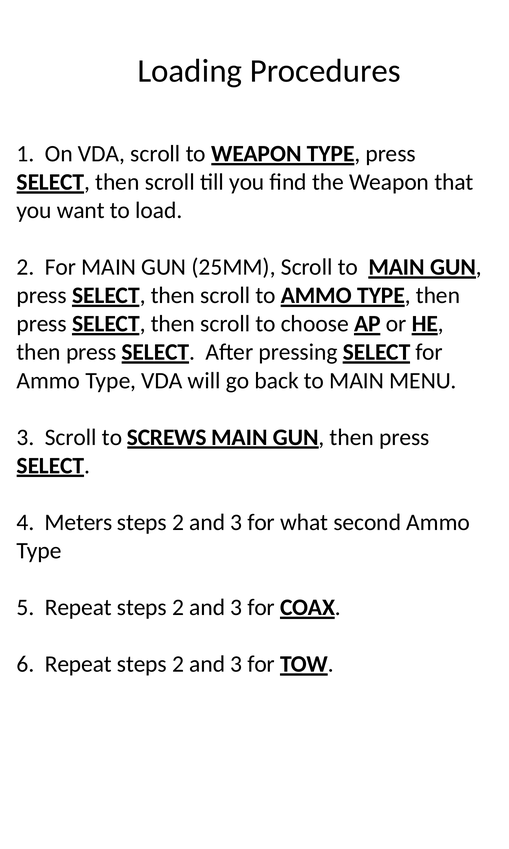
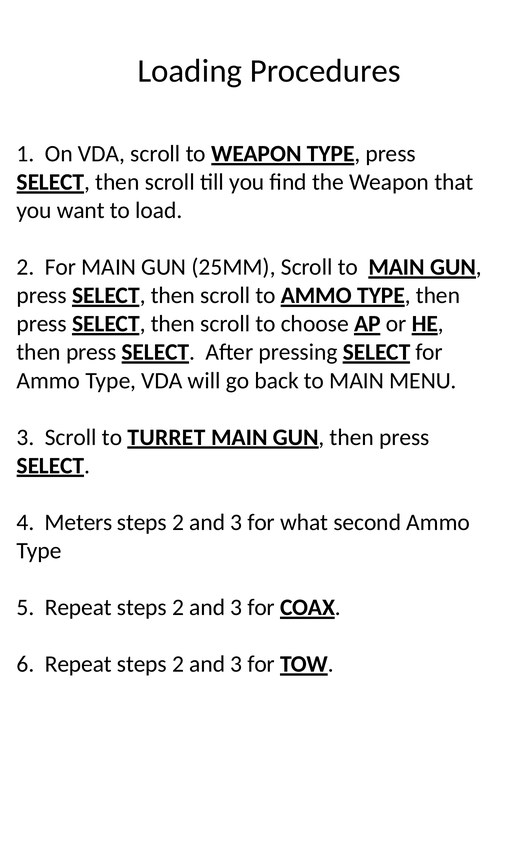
SCREWS: SCREWS -> TURRET (166, 437)
